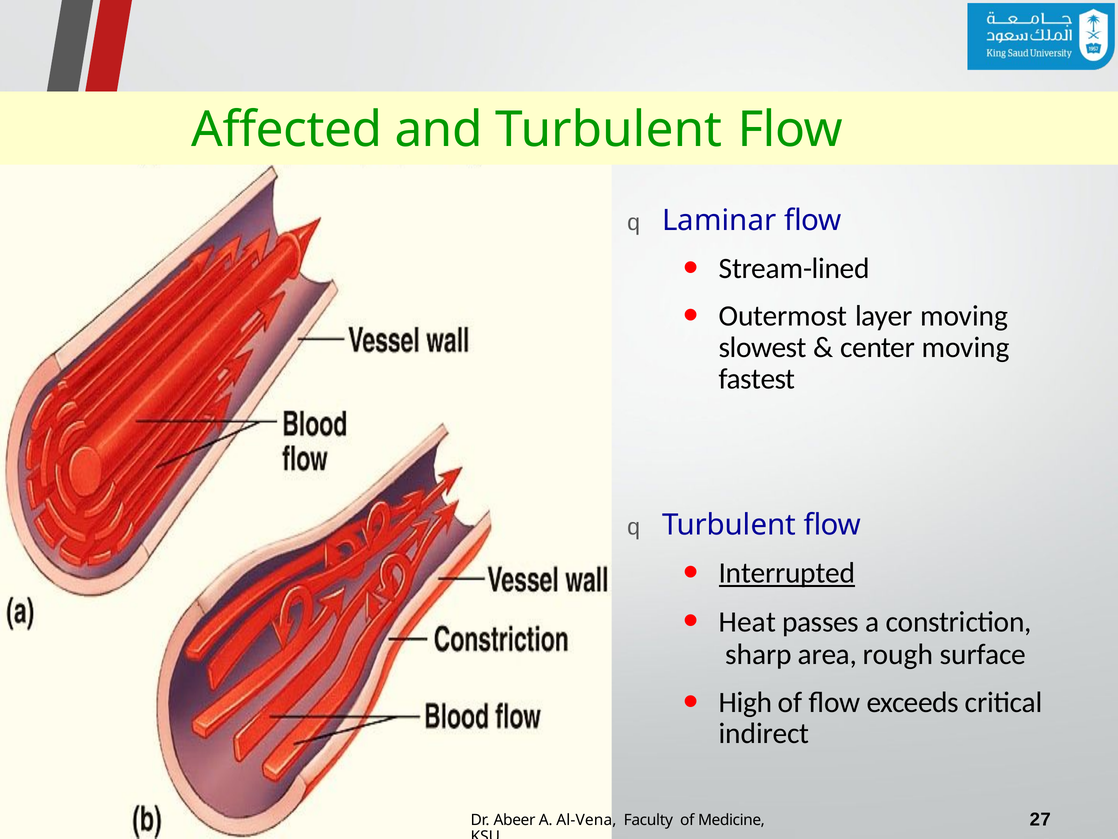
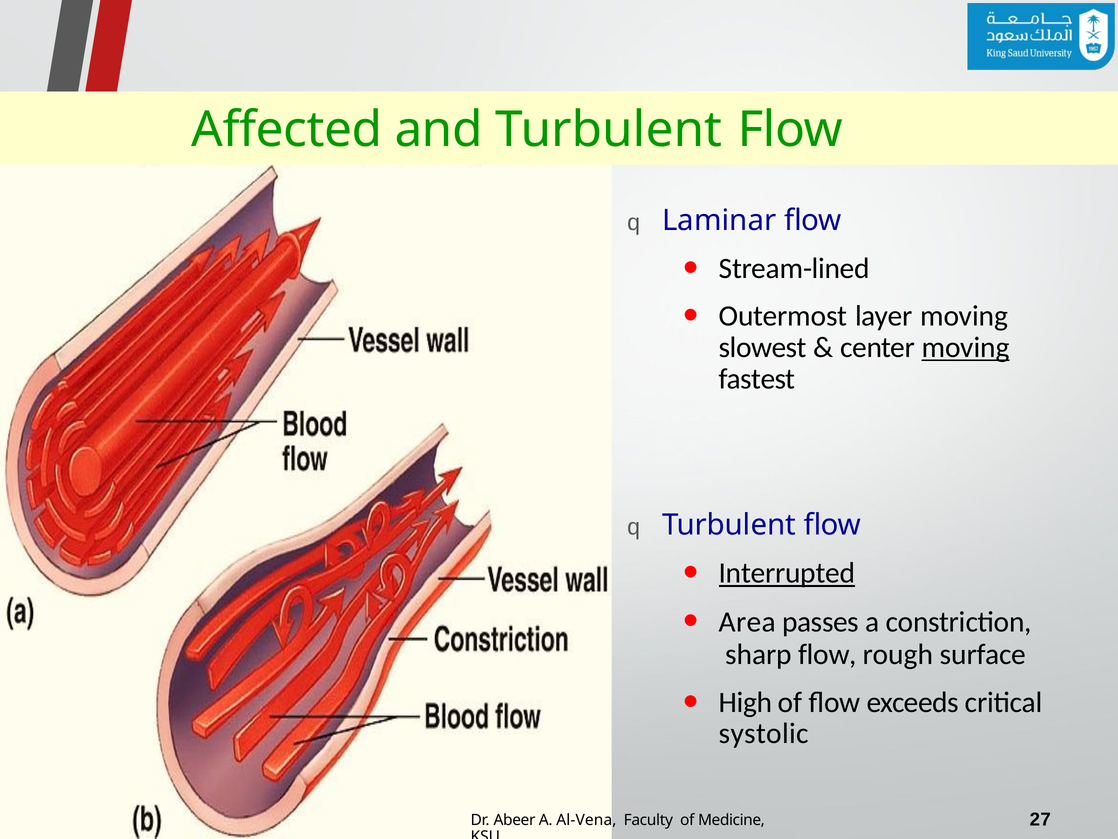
moving underline: none -> present (966, 347)
Heat: Heat -> Area (747, 622)
sharp area: area -> flow (827, 654)
indirect: indirect -> systolic (764, 733)
